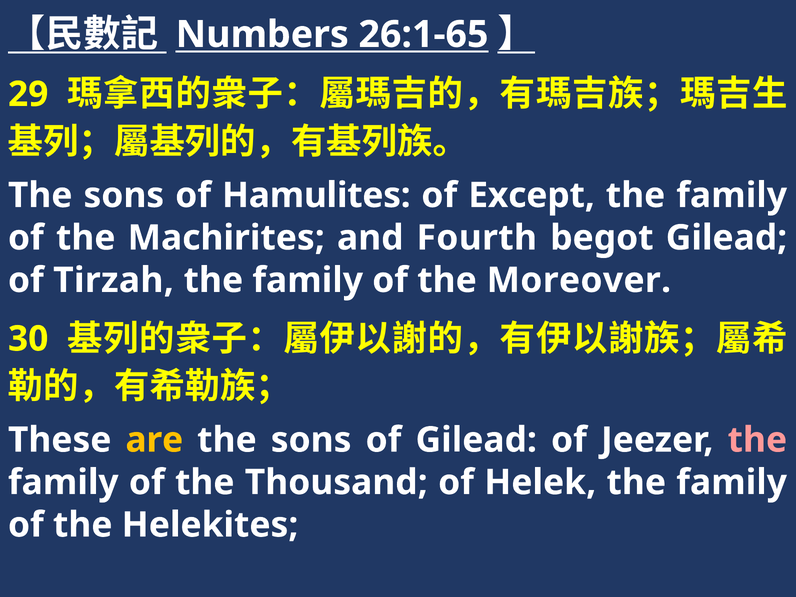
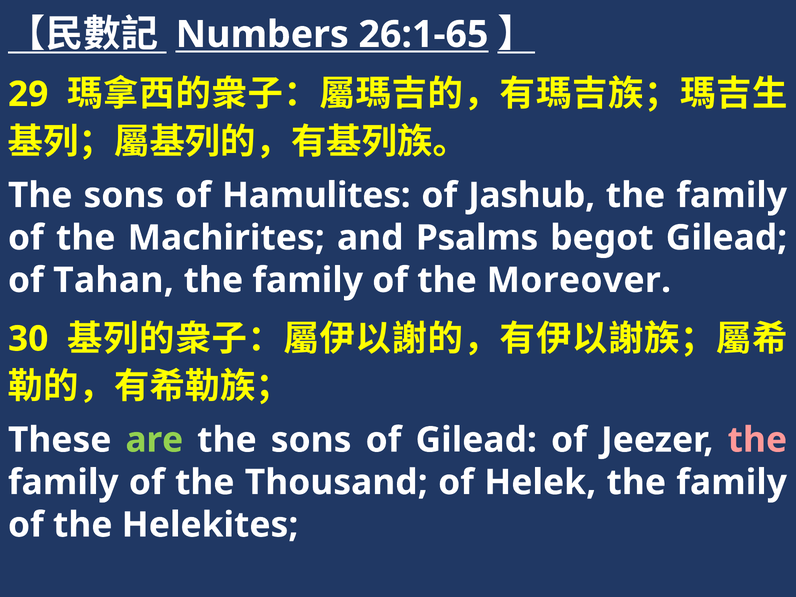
Except: Except -> Jashub (532, 195)
Fourth: Fourth -> Psalms (477, 238)
Tirzah: Tirzah -> Tahan (114, 280)
are colour: yellow -> light green (154, 440)
